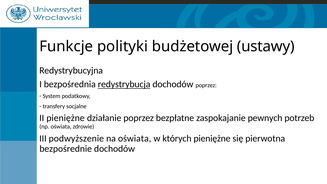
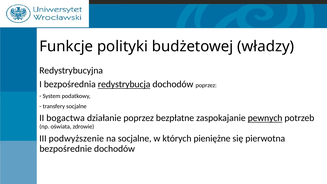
ustawy: ustawy -> władzy (266, 46)
II pieniężne: pieniężne -> bogactwa (66, 118)
pewnych underline: none -> present (265, 118)
na oświata: oświata -> socjalne (135, 138)
